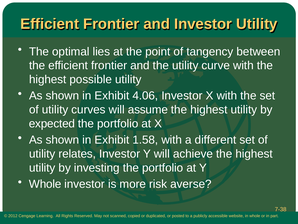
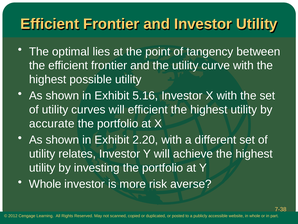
4.06: 4.06 -> 5.16 (145, 96)
will assume: assume -> efficient (148, 109)
expected: expected -> accurate (52, 123)
1.58: 1.58 -> 2.20 (145, 140)
